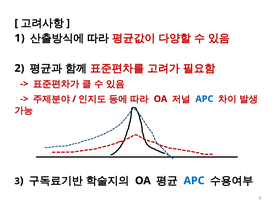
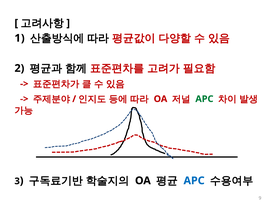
APC colour: blue -> green (204, 99)
